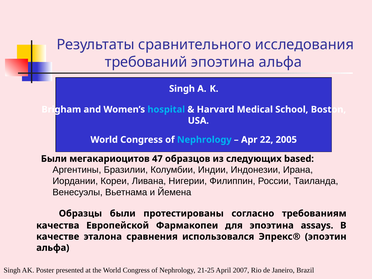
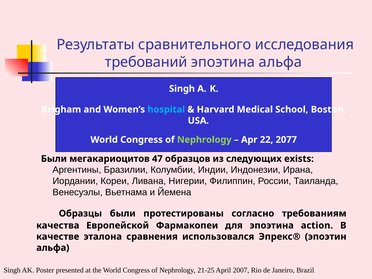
Nephrology colour: light blue -> light green (204, 140)
2005: 2005 -> 2077 (286, 140)
based: based -> exists (299, 159)
assays: assays -> action (317, 225)
